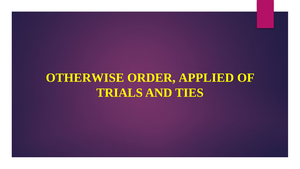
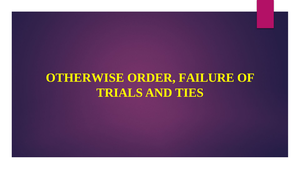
APPLIED: APPLIED -> FAILURE (206, 78)
